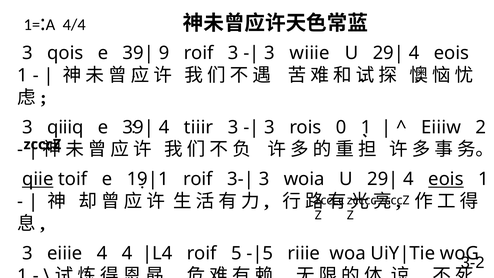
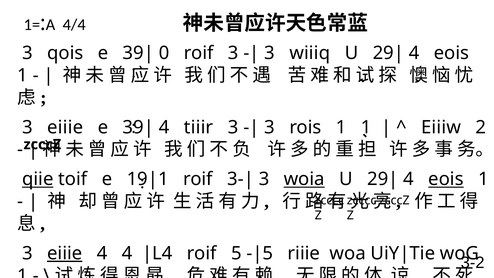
9: 9 -> 0 (164, 53)
wiiie: wiiie -> wiiiq (310, 53)
qiiiq: qiiiq -> eiiie (65, 127)
rois 0: 0 -> 1 (341, 127)
woia underline: none -> present (304, 179)
eiiie underline: none -> present (65, 253)
